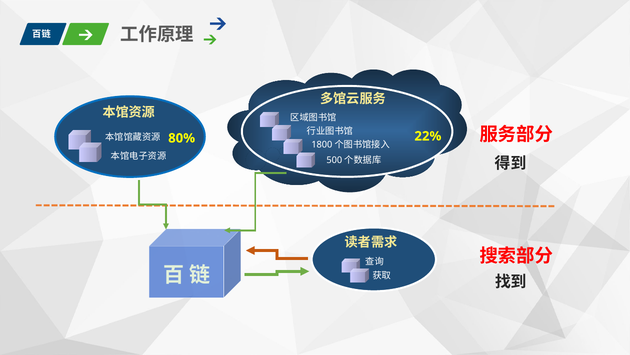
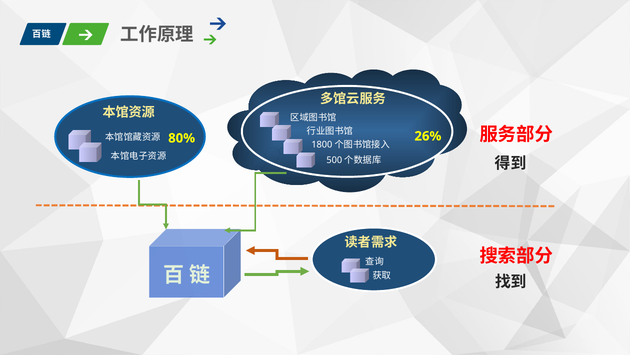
22%: 22% -> 26% (428, 136)
